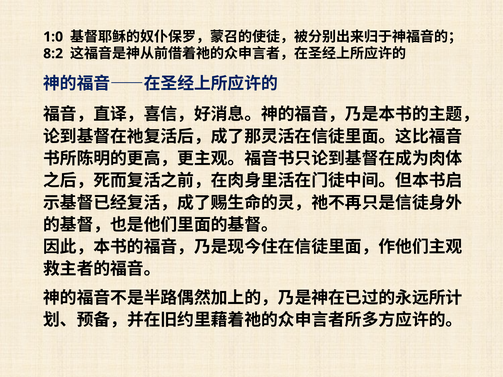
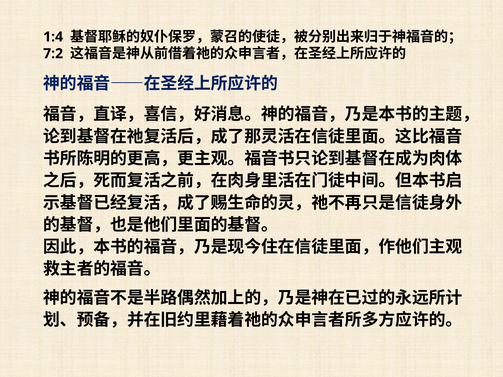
1:0: 1:0 -> 1:4 (53, 37)
8:2: 8:2 -> 7:2 (53, 54)
